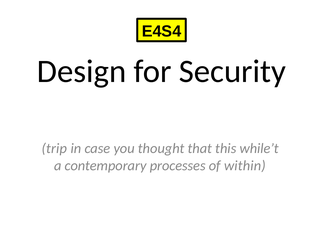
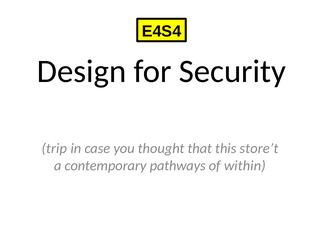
while’t: while’t -> store’t (259, 149)
processes: processes -> pathways (178, 166)
